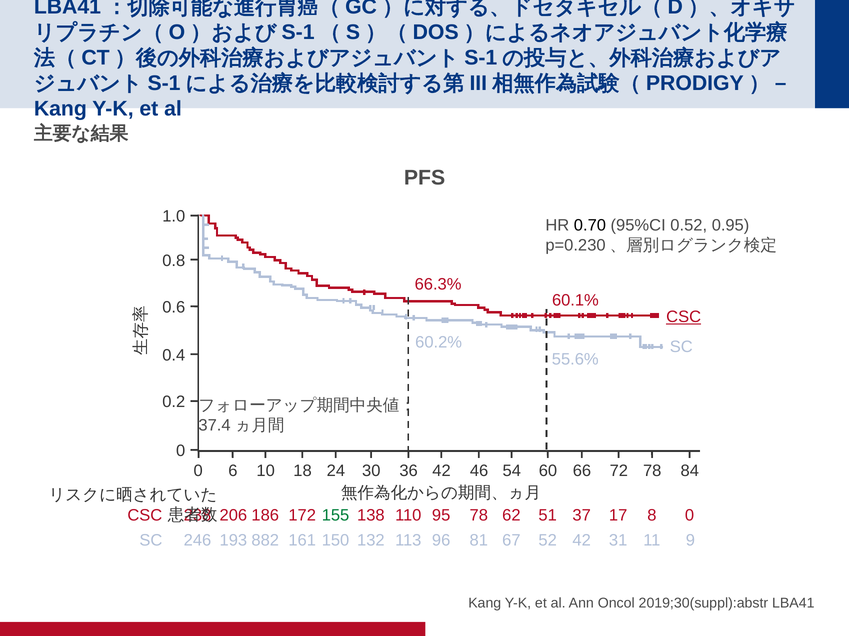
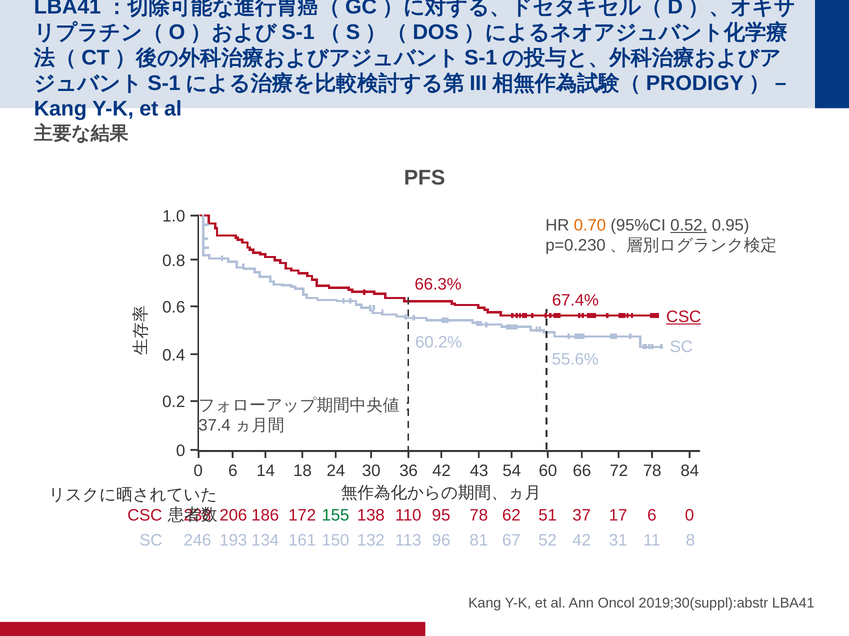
0.70 colour: black -> orange (590, 226)
0.52 underline: none -> present (689, 226)
60.1%: 60.1% -> 67.4% (575, 300)
10: 10 -> 14 (266, 471)
46: 46 -> 43 (479, 471)
37 8: 8 -> 6 (652, 516)
882: 882 -> 134 (265, 541)
9: 9 -> 8 (690, 541)
